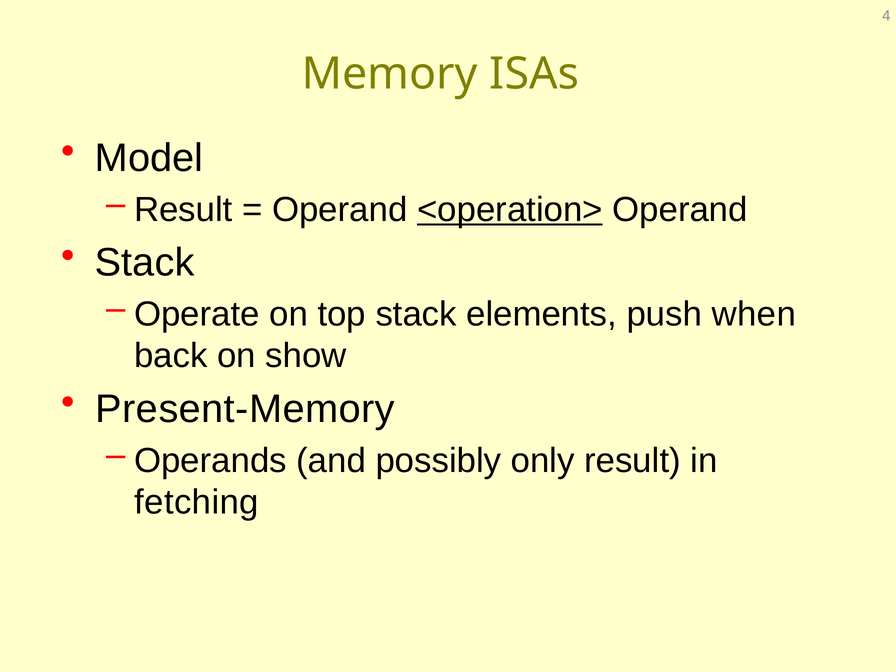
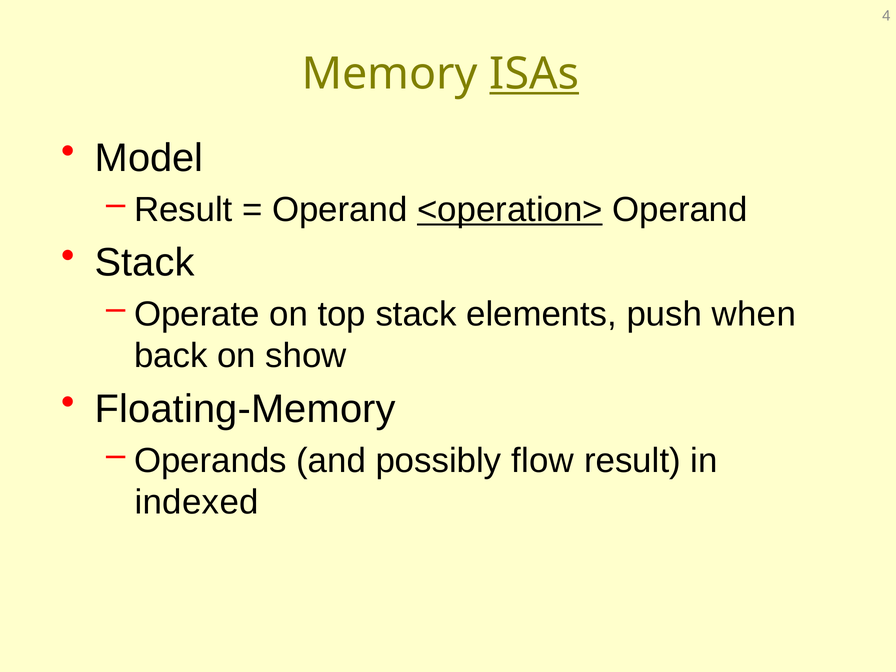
ISAs underline: none -> present (534, 74)
Present-Memory: Present-Memory -> Floating-Memory (245, 409)
only: only -> flow (543, 461)
fetching: fetching -> indexed (197, 502)
